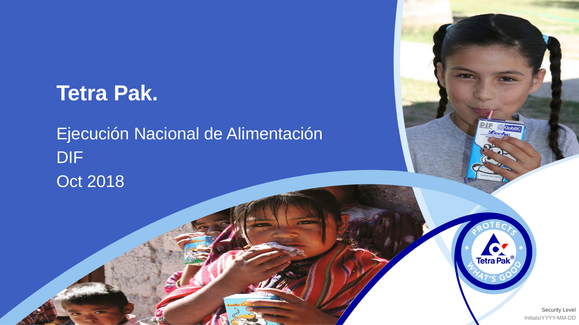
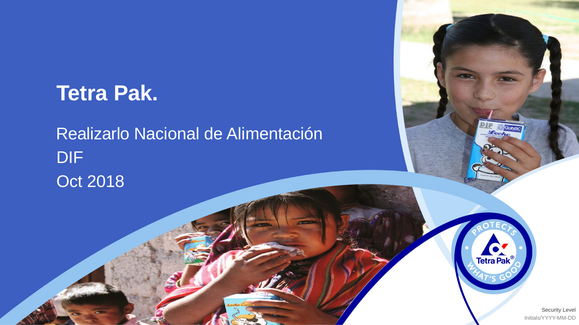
Ejecución: Ejecución -> Realizarlo (93, 134)
